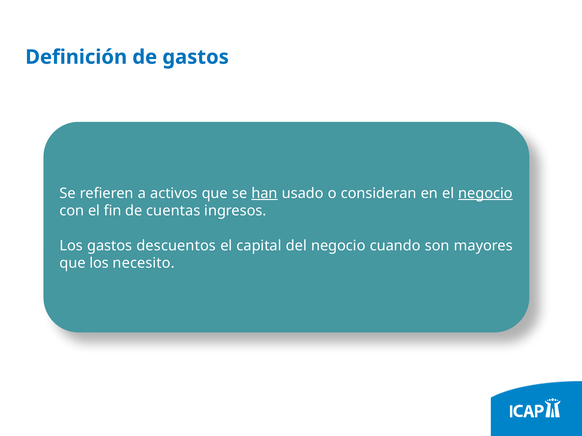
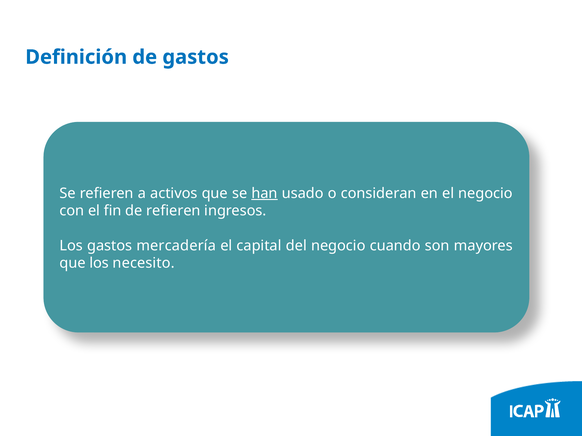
negocio underline: present -> none (485, 194)
de cuentas: cuentas -> refieren (173, 211)
descuentos: descuentos -> mercadería (176, 246)
